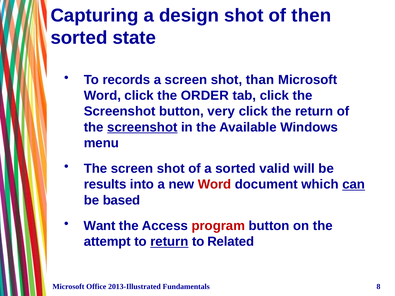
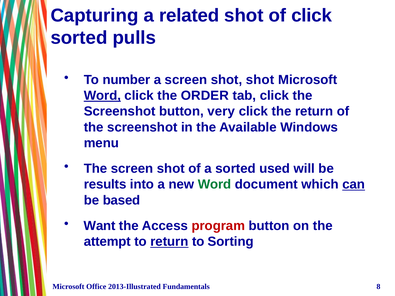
design: design -> related (189, 15)
of then: then -> click (312, 15)
state: state -> pulls (134, 38)
records: records -> number (126, 80)
shot than: than -> shot (260, 80)
Word underline: none -> present (102, 96)
screenshot underline: present -> none (142, 127)
valid: valid -> used (275, 169)
Word colour: red -> green (215, 185)
Related: Related -> Sorting (231, 242)
